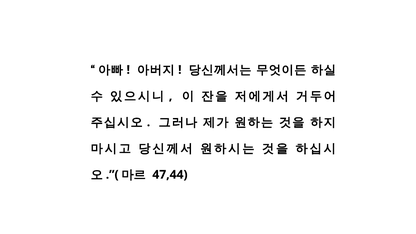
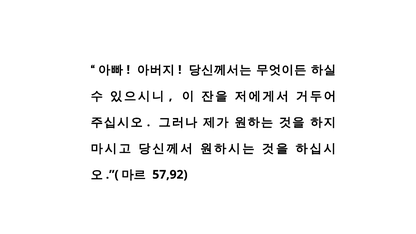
47,44: 47,44 -> 57,92 (170, 175)
